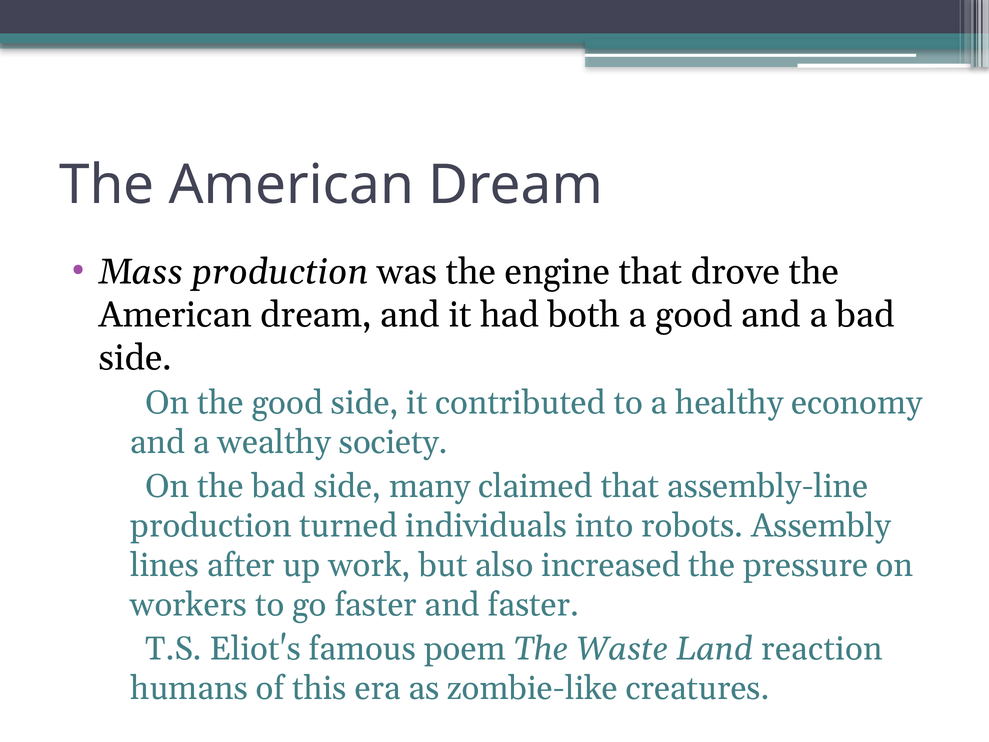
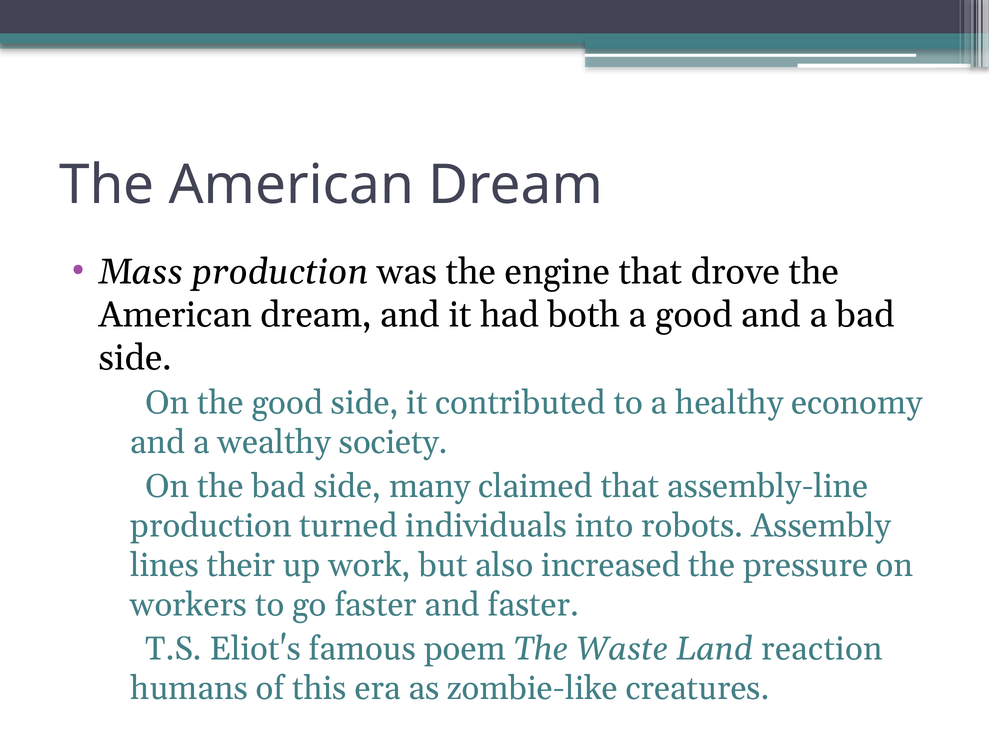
after: after -> their (241, 565)
